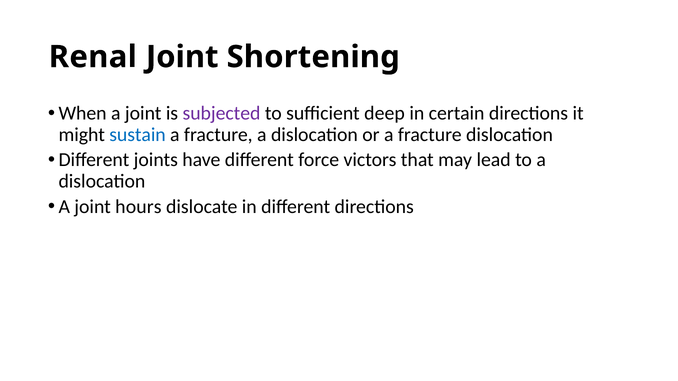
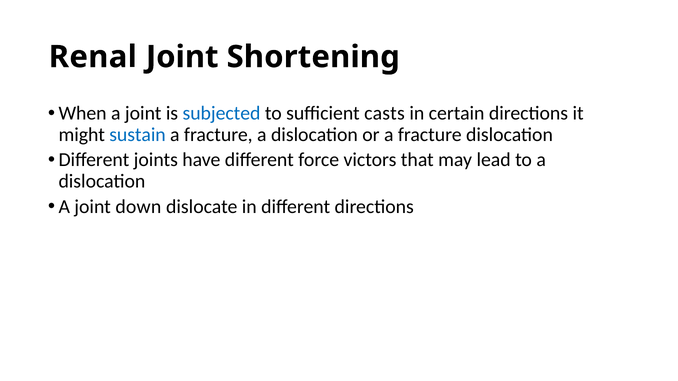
subjected colour: purple -> blue (222, 114)
deep: deep -> casts (384, 114)
hours: hours -> down (138, 207)
